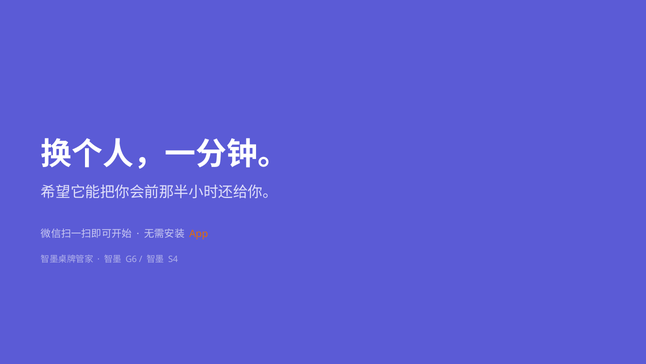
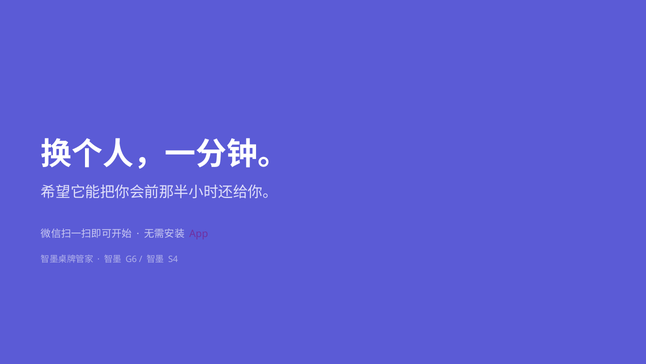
App colour: orange -> purple (199, 233)
